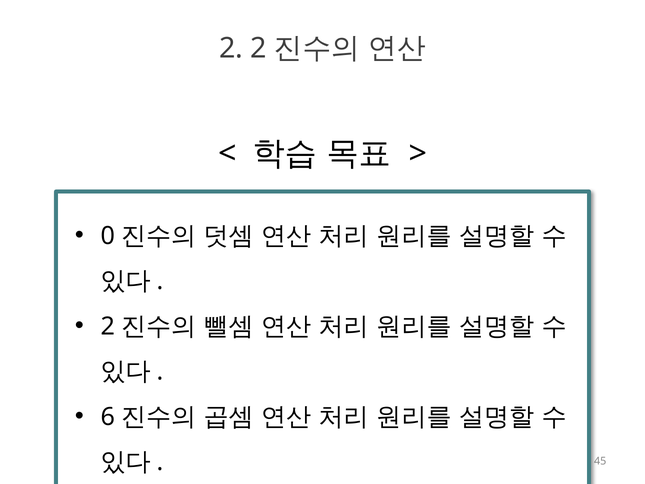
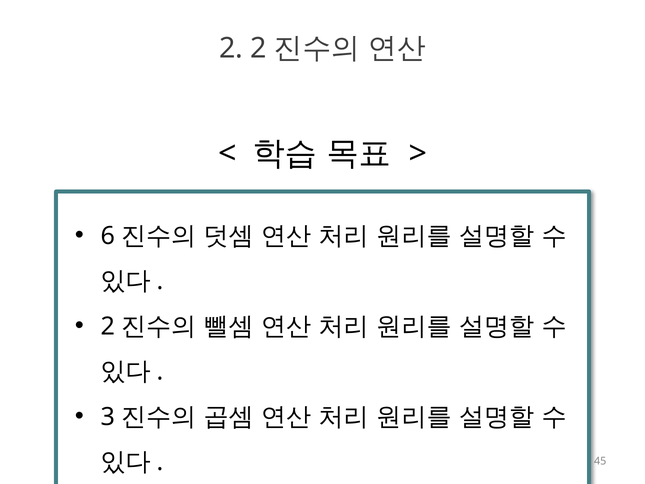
0: 0 -> 6 (108, 236)
6: 6 -> 3 (108, 417)
